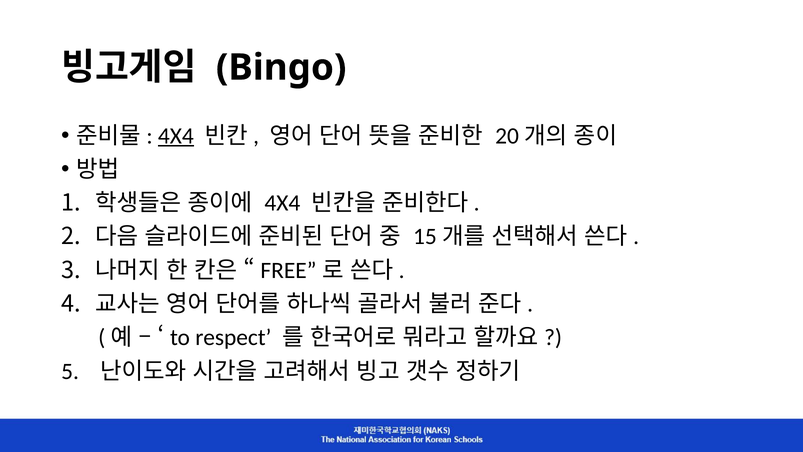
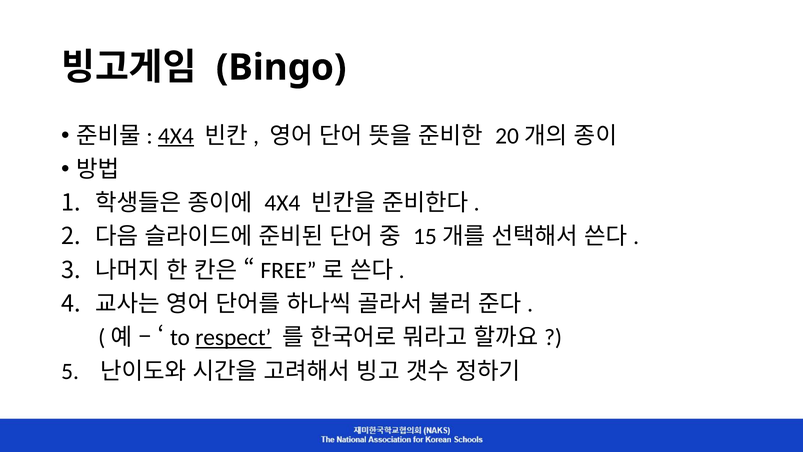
respect underline: none -> present (233, 337)
